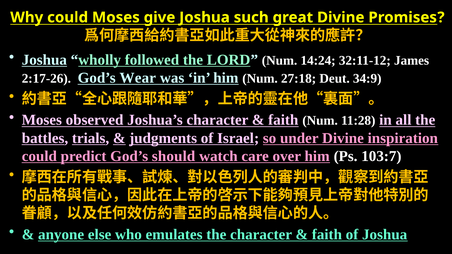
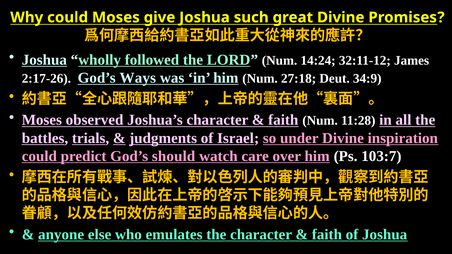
Wear: Wear -> Ways (138, 78)
